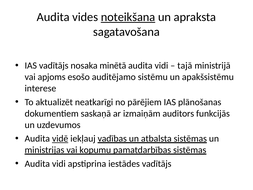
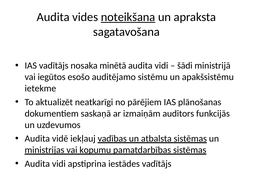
tajā: tajā -> šādi (185, 66)
apjoms: apjoms -> iegūtos (52, 77)
interese: interese -> ietekme (40, 88)
vidē underline: present -> none (60, 138)
